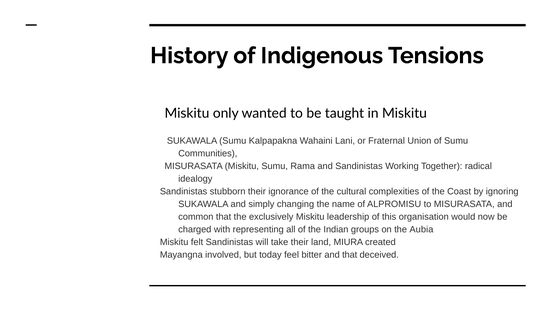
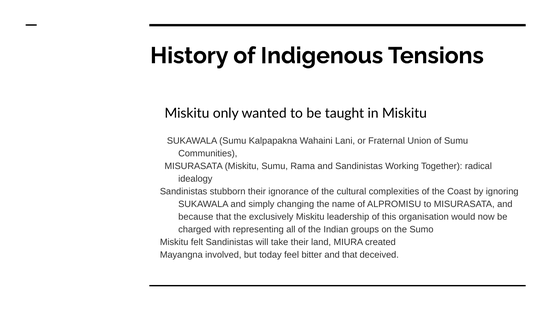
common: common -> because (196, 217)
Aubia: Aubia -> Sumo (421, 229)
